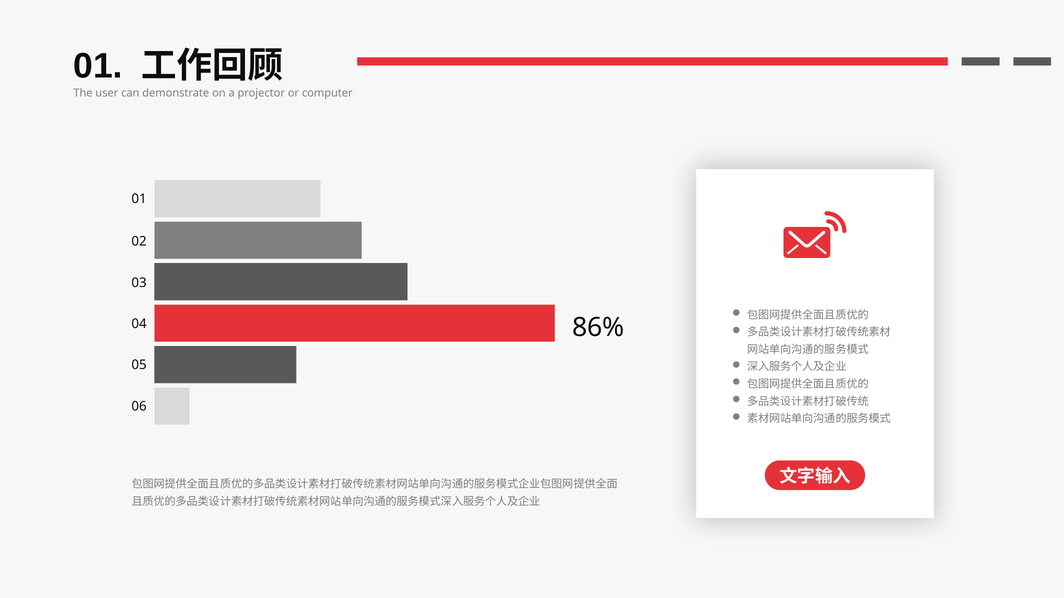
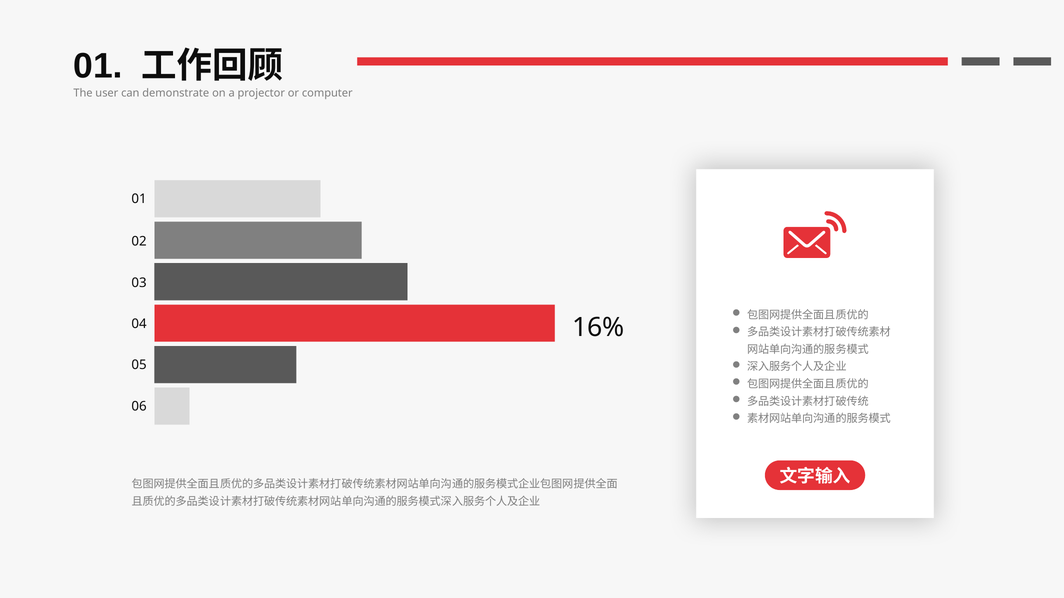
86%: 86% -> 16% (598, 328)
